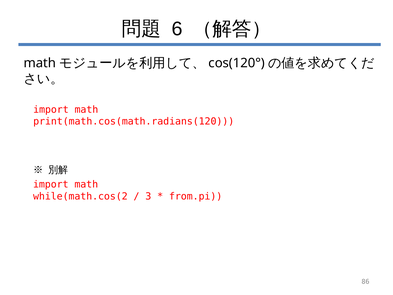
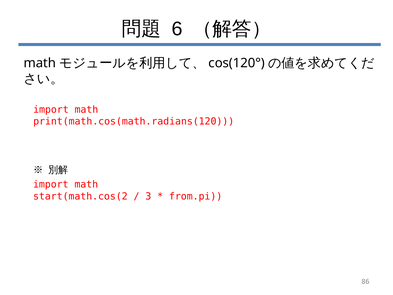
while(math.cos(2: while(math.cos(2 -> start(math.cos(2 (80, 196)
